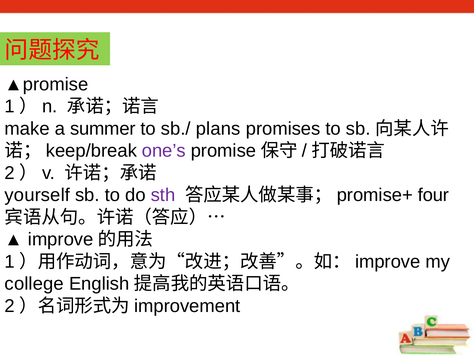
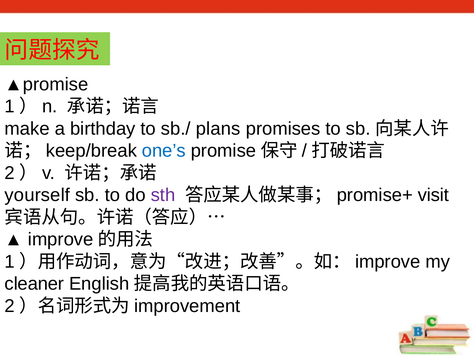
summer: summer -> birthday (103, 128)
one’s colour: purple -> blue (164, 151)
four: four -> visit (433, 195)
college: college -> cleaner (34, 283)
